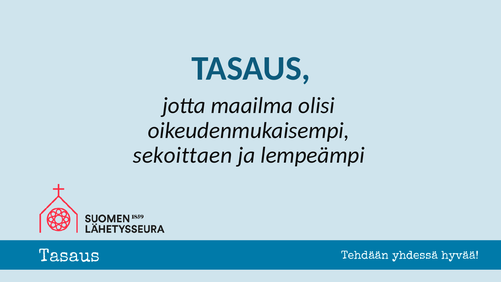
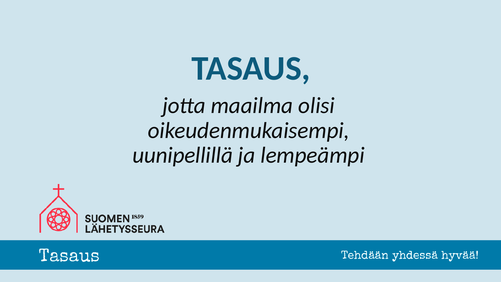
sekoittaen: sekoittaen -> uunipellillä (183, 155)
